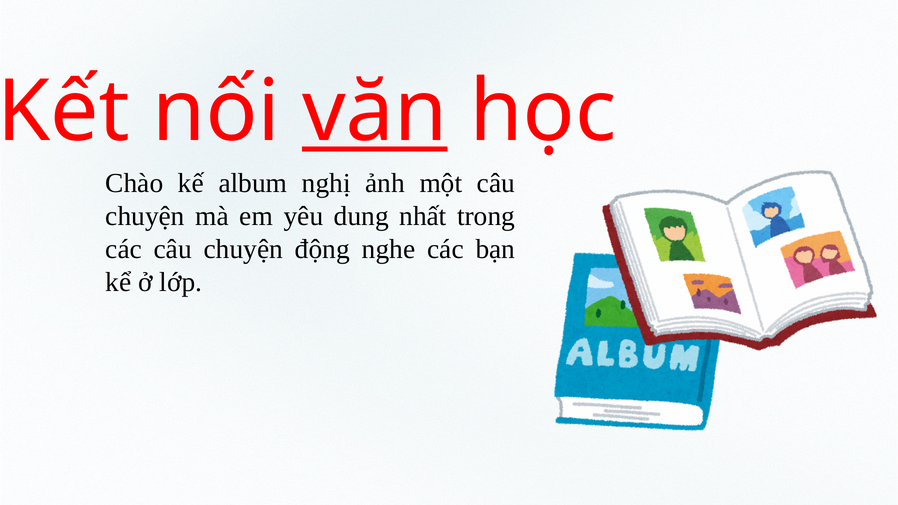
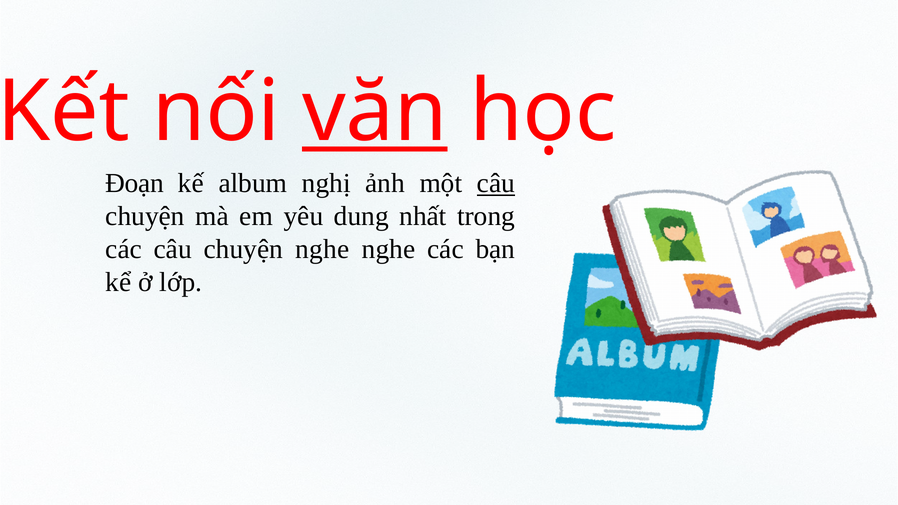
Chào: Chào -> Đoạn (134, 183)
câu underline: none -> present (496, 183)
chuyện động: động -> nghe (322, 249)
